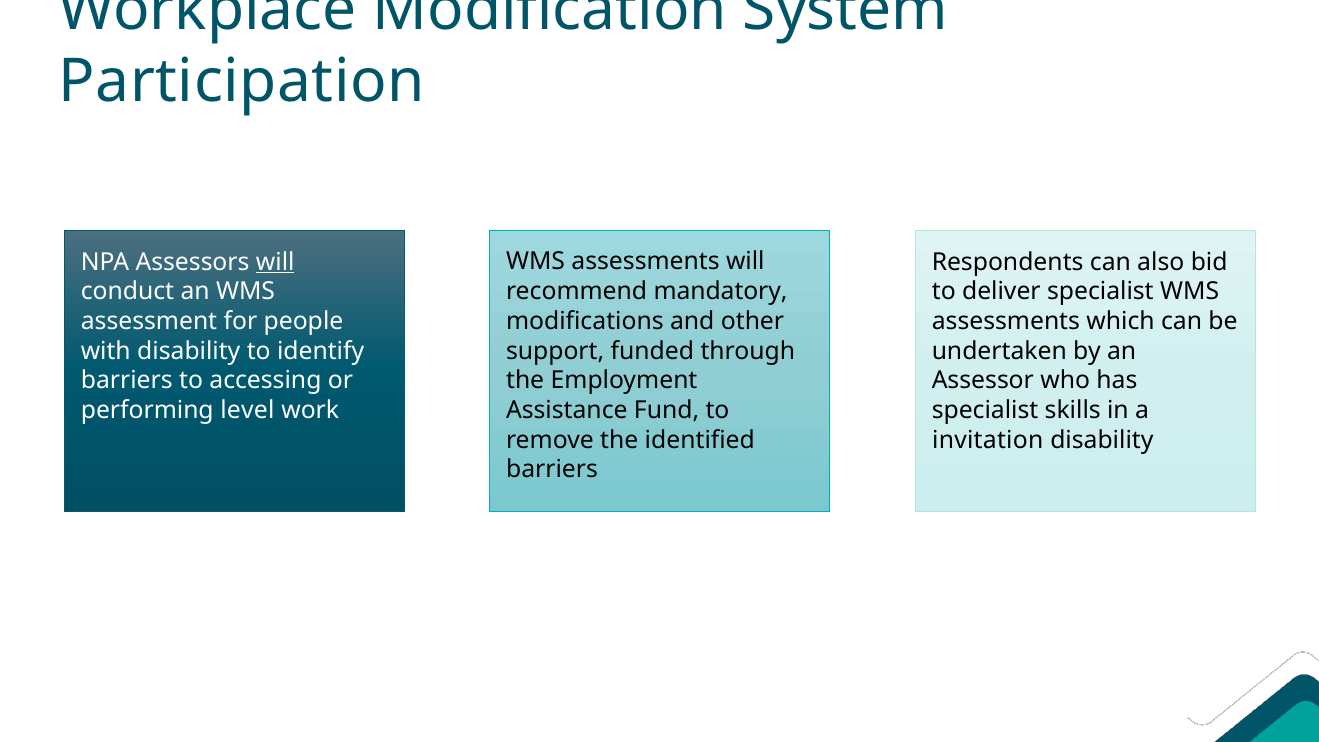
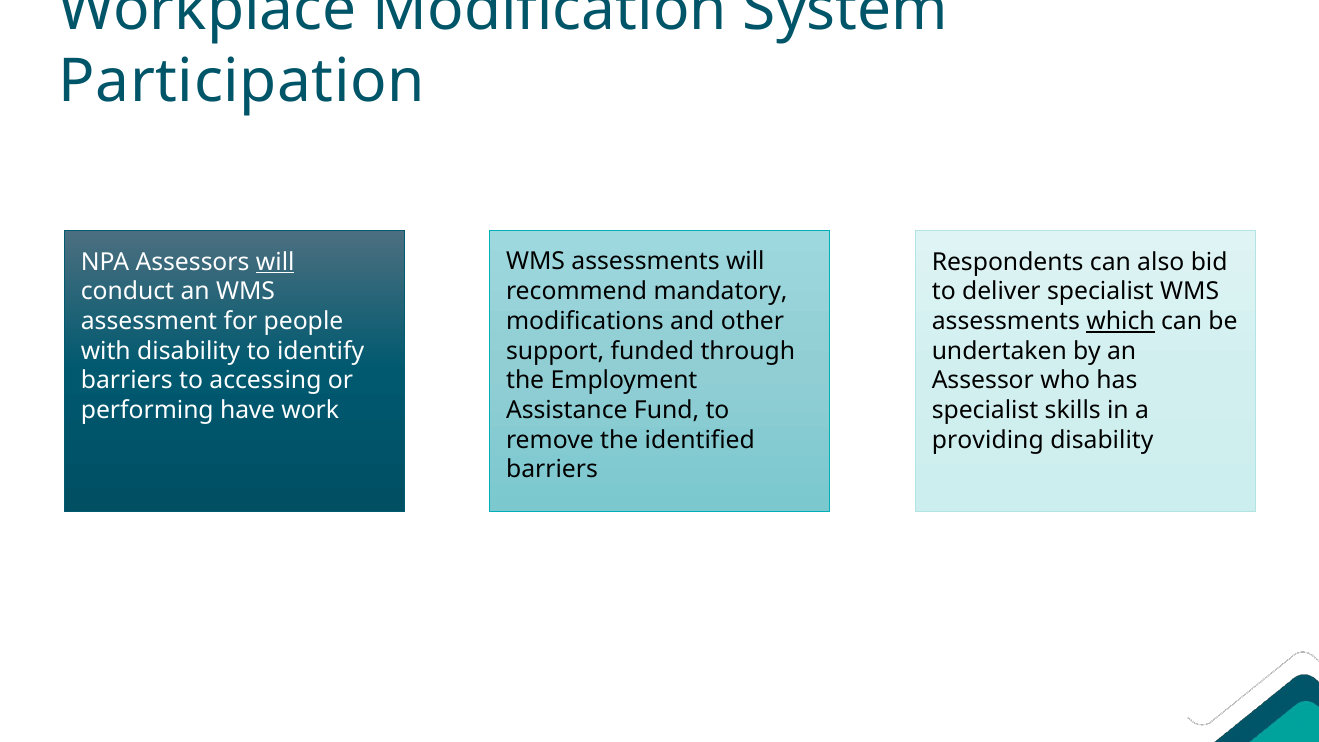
which underline: none -> present (1121, 321)
level: level -> have (248, 410)
invitation: invitation -> providing (988, 440)
